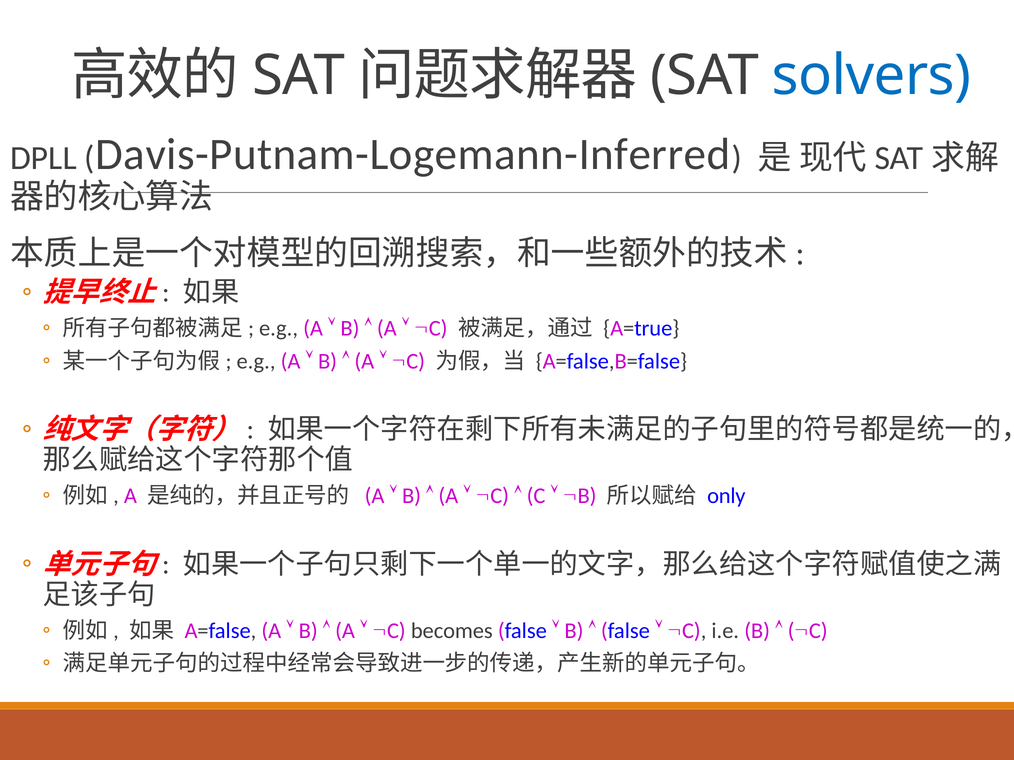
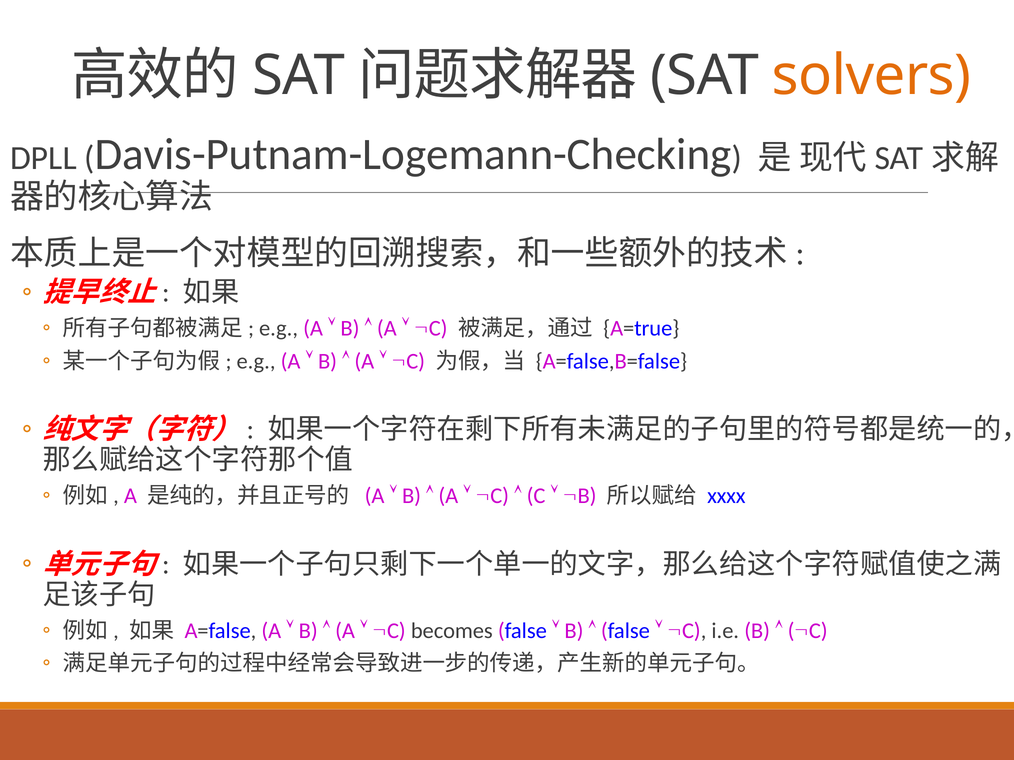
solvers colour: blue -> orange (872, 76)
Davis-Putnam-Logemann-Inferred: Davis-Putnam-Logemann-Inferred -> Davis-Putnam-Logemann-Checking (413, 155)
only: only -> xxxx (726, 496)
